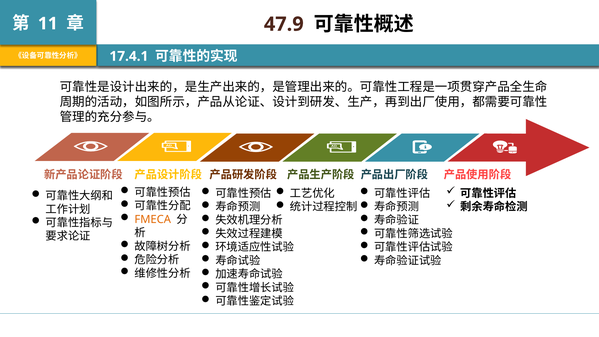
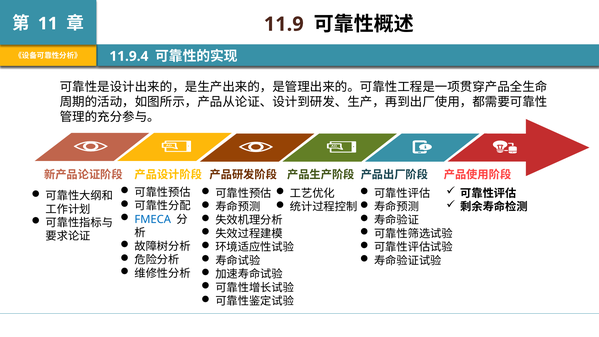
47.9: 47.9 -> 11.9 (284, 24)
17.4.1: 17.4.1 -> 11.9.4 (129, 56)
FMECA colour: orange -> blue (153, 219)
